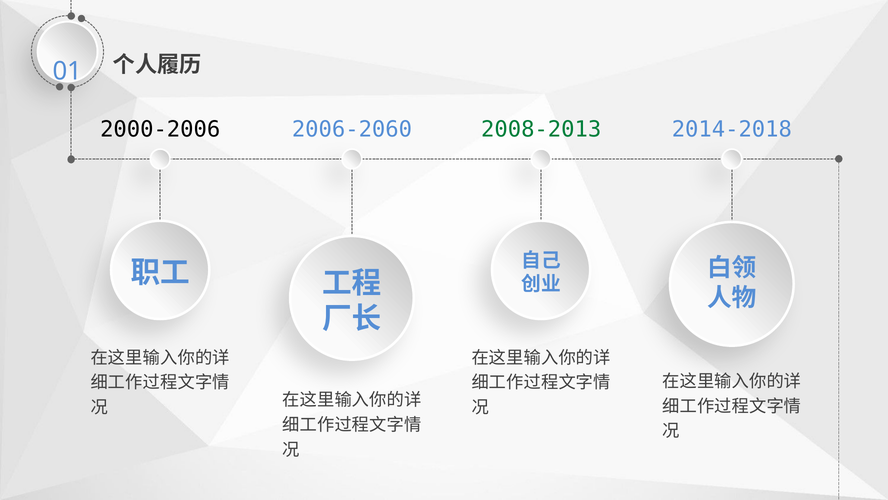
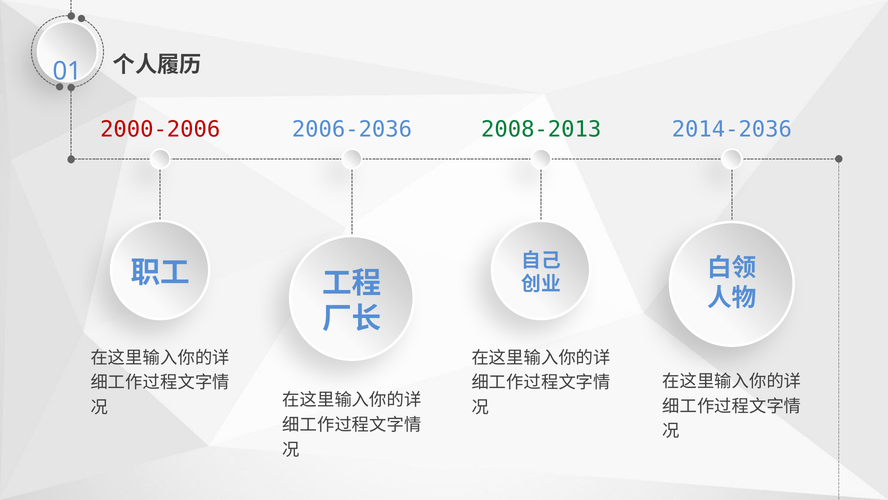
2000-2006 colour: black -> red (160, 129)
2006-2060: 2006-2060 -> 2006-2036 (352, 129)
2014-2018: 2014-2018 -> 2014-2036 (732, 129)
